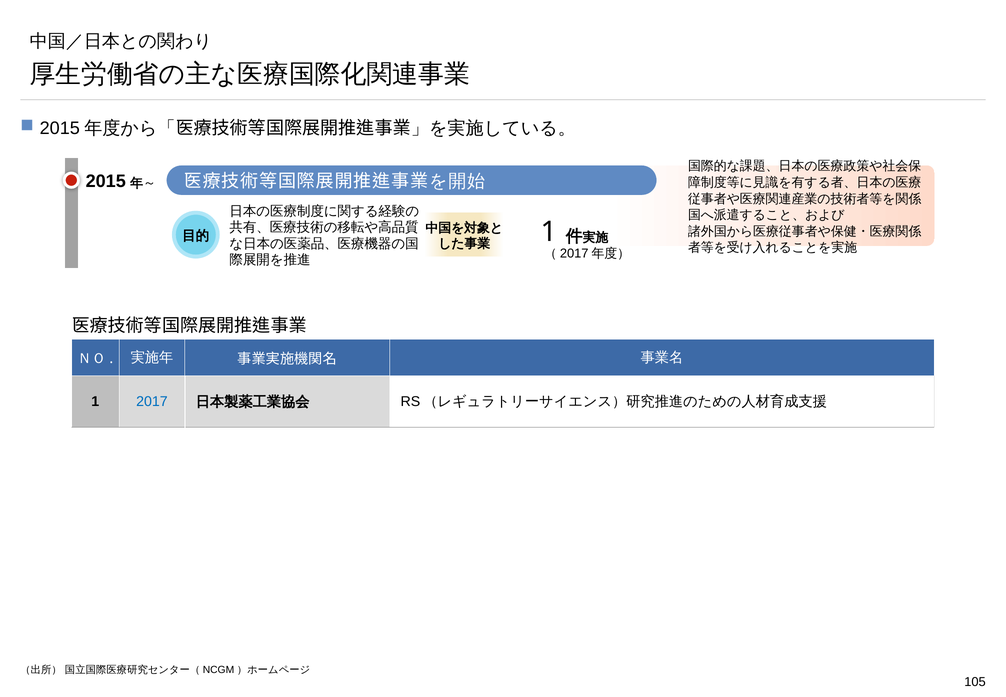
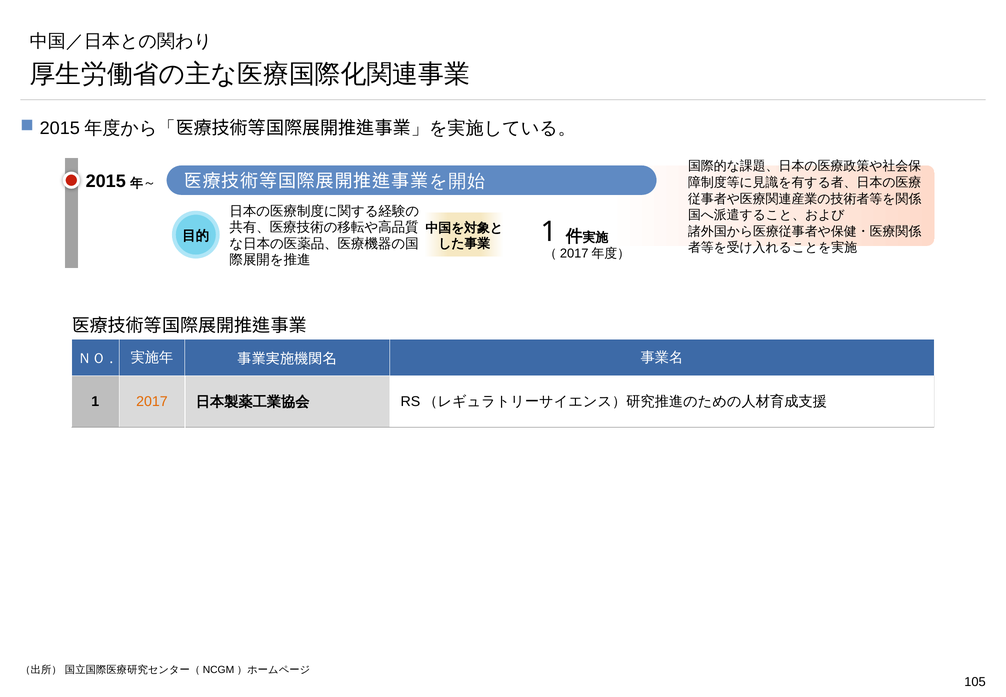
2017 colour: blue -> orange (152, 401)
